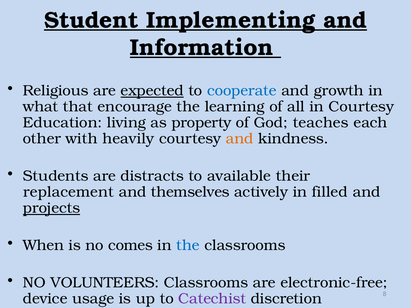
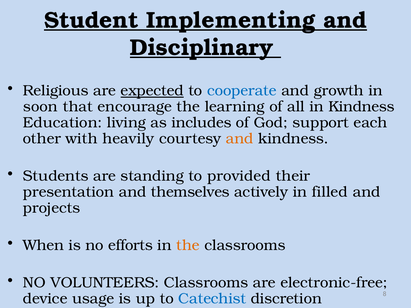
Information: Information -> Disciplinary (202, 48)
what: what -> soon (40, 107)
in Courtesy: Courtesy -> Kindness (361, 107)
property: property -> includes (201, 123)
teaches: teaches -> support (321, 123)
distracts: distracts -> standing (152, 176)
available: available -> provided (239, 176)
replacement: replacement -> presentation (69, 192)
projects underline: present -> none (52, 208)
comes: comes -> efforts (131, 246)
the colour: blue -> orange (188, 246)
Catechist colour: purple -> blue (212, 299)
